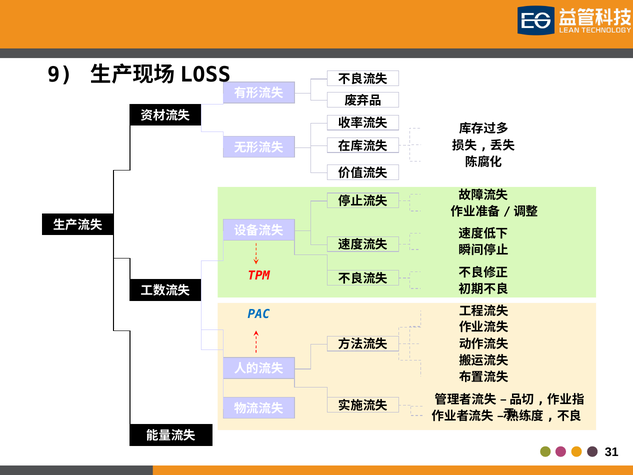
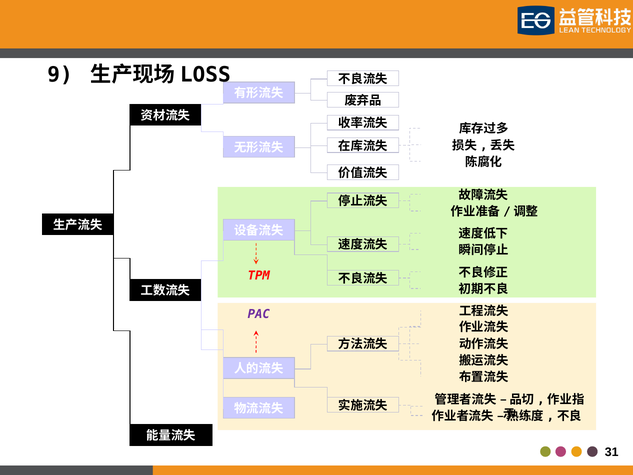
PAC colour: blue -> purple (259, 314)
